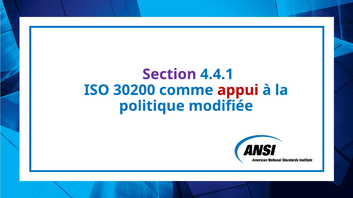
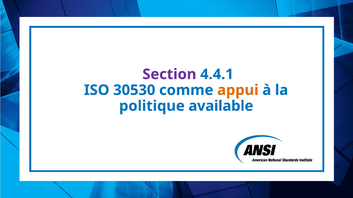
30200: 30200 -> 30530 (134, 90)
appui colour: red -> orange (238, 90)
modifiée: modifiée -> available (221, 106)
